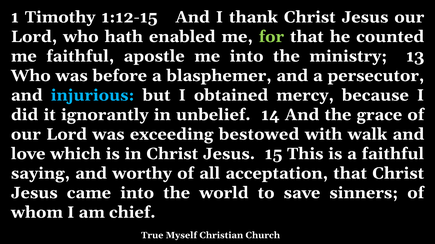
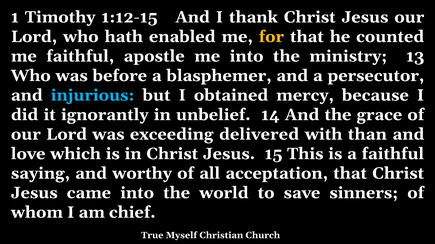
for colour: light green -> yellow (271, 37)
bestowed: bestowed -> delivered (259, 135)
walk: walk -> than (367, 135)
